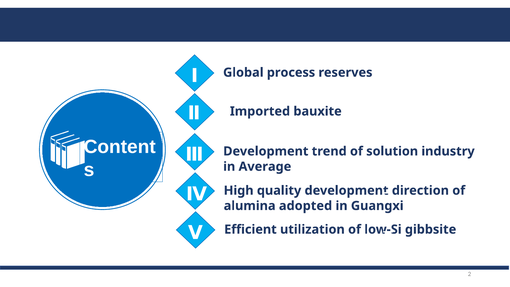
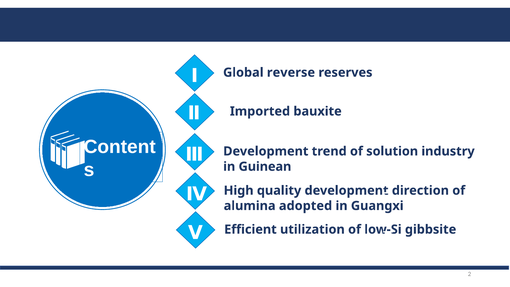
process: process -> reverse (291, 72)
Average: Average -> Guinean (265, 167)
